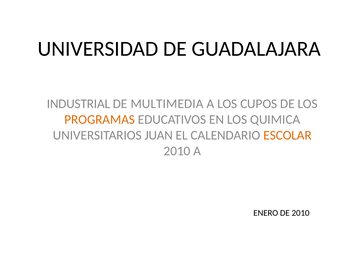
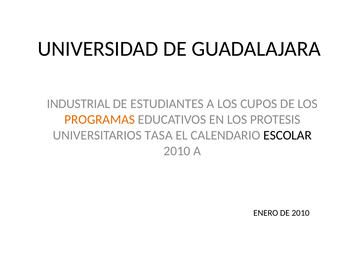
MULTIMEDIA: MULTIMEDIA -> ESTUDIANTES (167, 104)
QUIMICA: QUIMICA -> PROTESIS (275, 120)
JUAN: JUAN -> TASA (159, 135)
ESCOLAR colour: orange -> black (288, 135)
